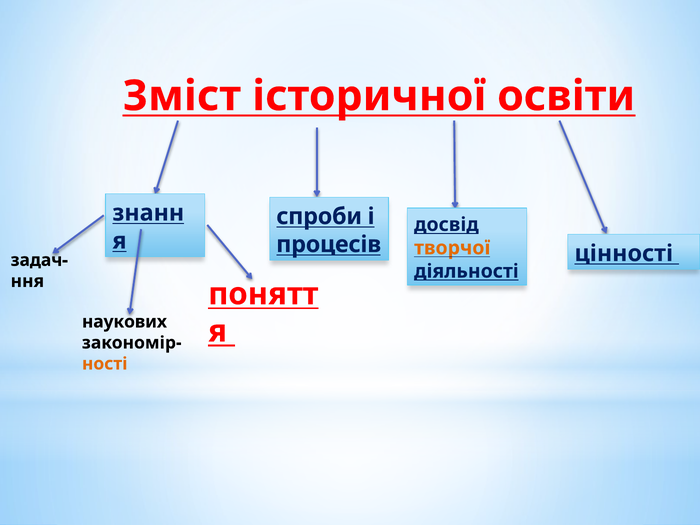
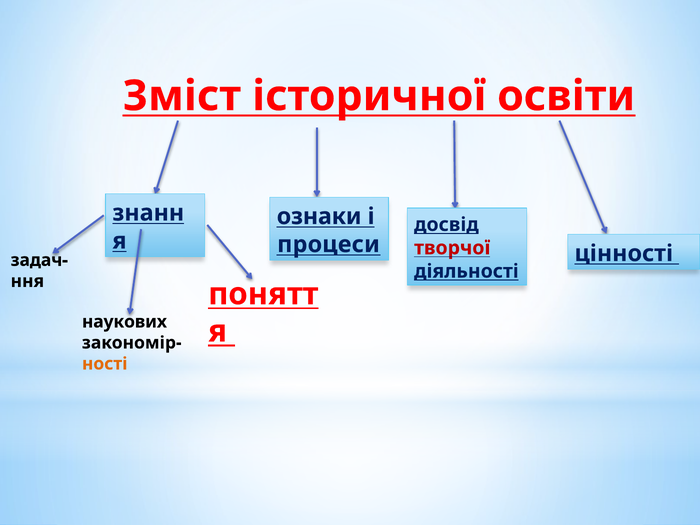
спроби: спроби -> ознаки (319, 216)
процесів: процесів -> процеси (329, 244)
творчої colour: orange -> red (452, 248)
